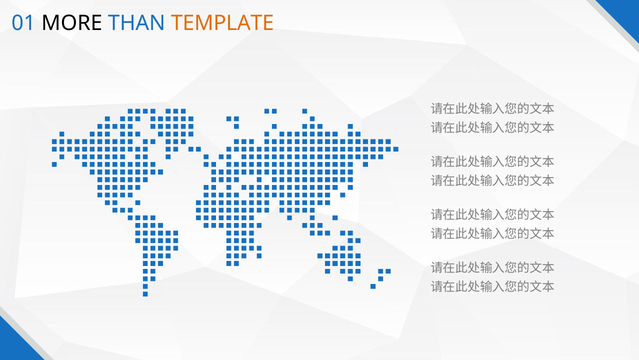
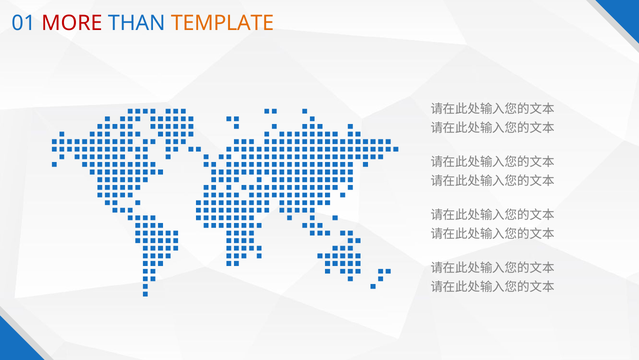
MORE colour: black -> red (72, 23)
